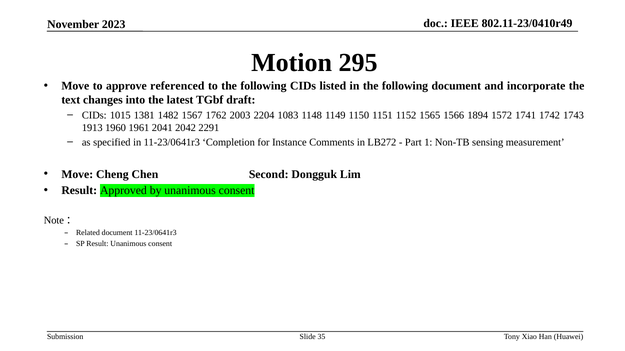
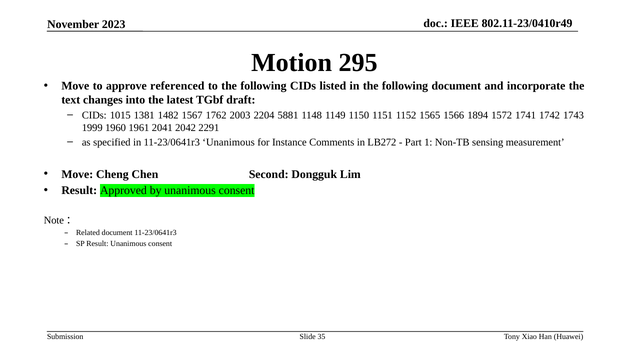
1083: 1083 -> 5881 (288, 115)
1913: 1913 -> 1999 (92, 128)
11-23/0641r3 Completion: Completion -> Unanimous (229, 142)
